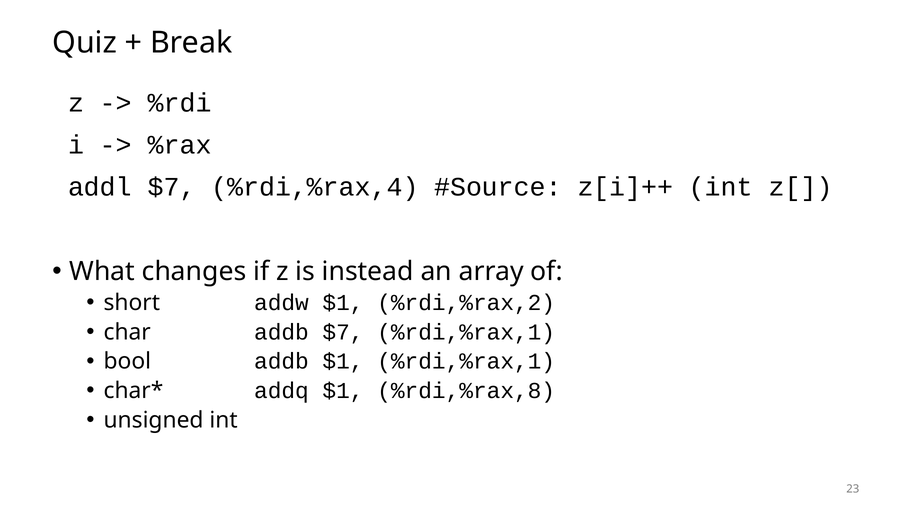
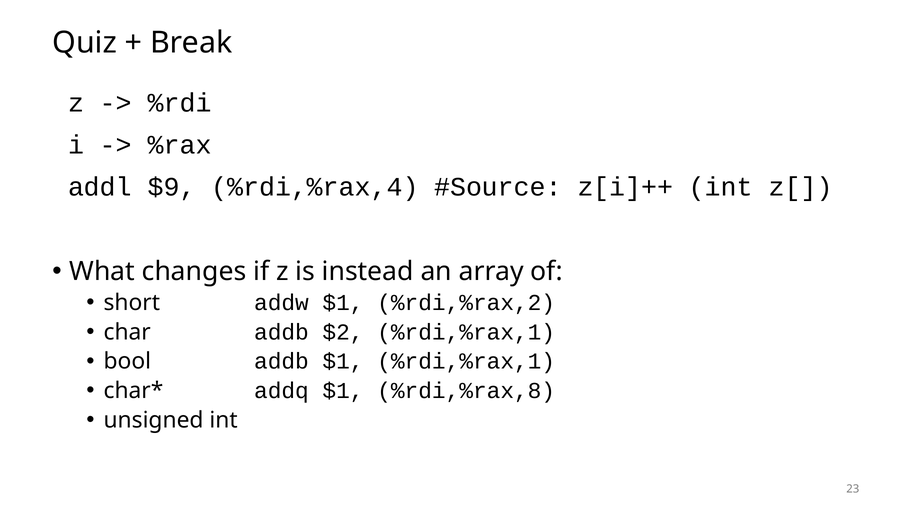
addl $7: $7 -> $9 (172, 187)
addb $7: $7 -> $2 (343, 332)
